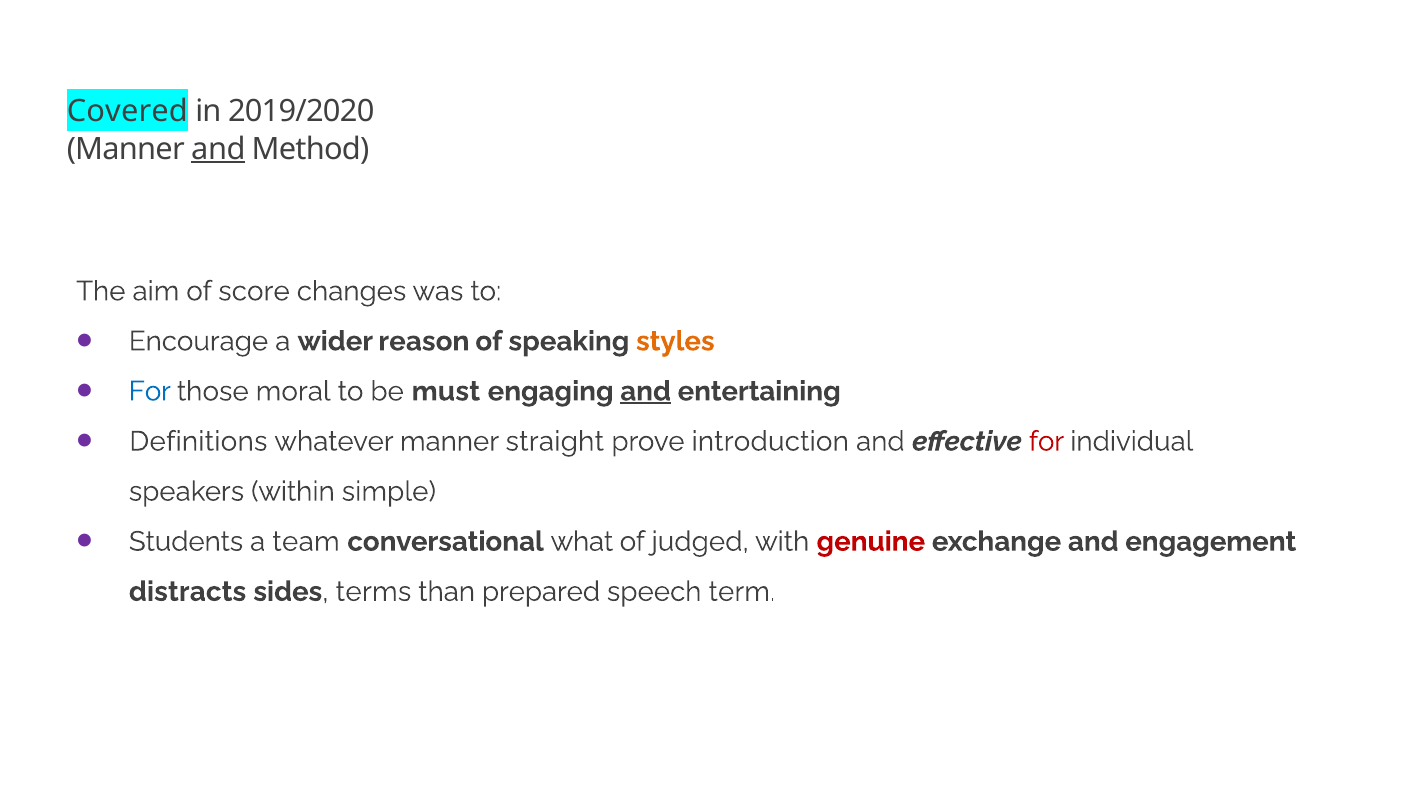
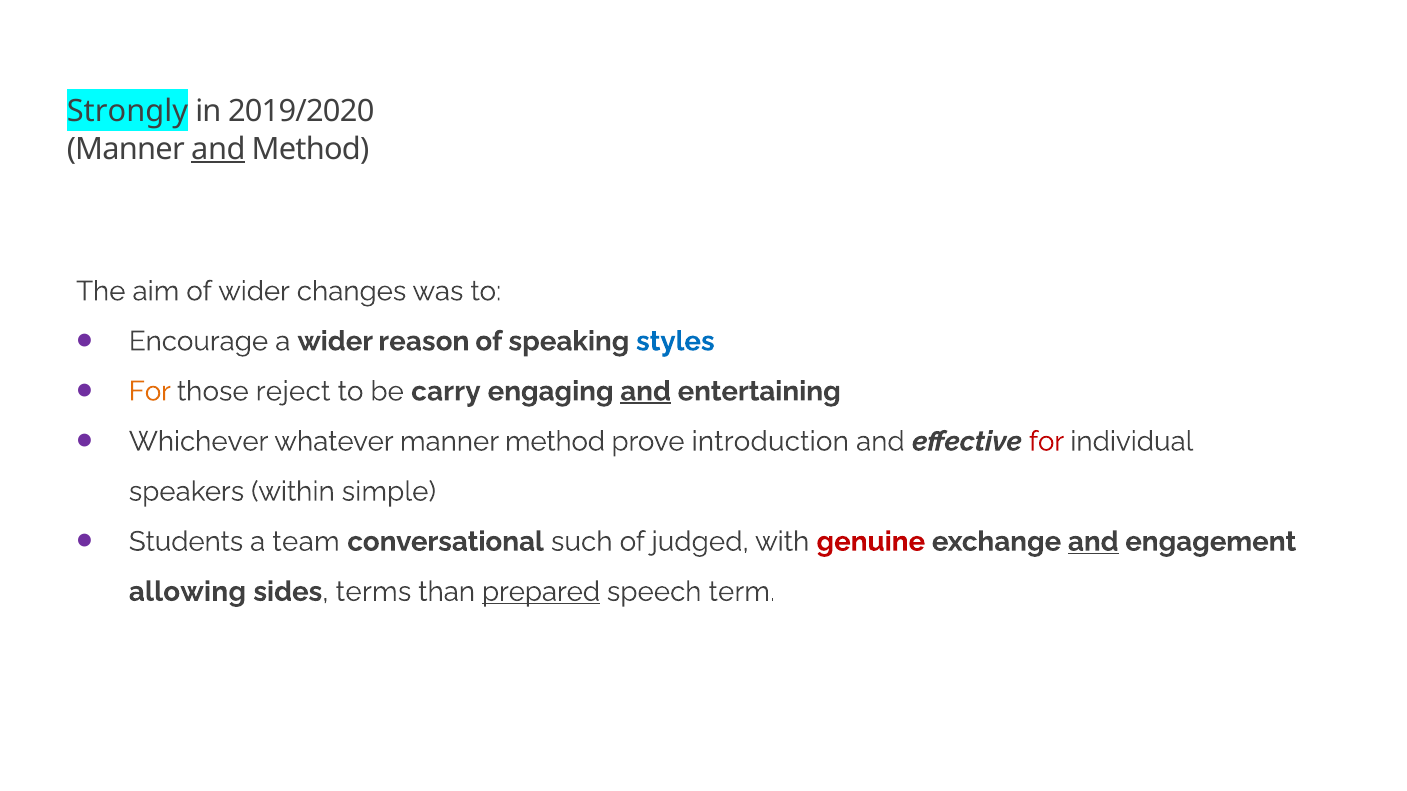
Covered: Covered -> Strongly (127, 111)
of score: score -> wider (254, 291)
styles colour: orange -> blue (675, 341)
For colour: blue -> orange (150, 392)
moral: moral -> reject (293, 392)
must: must -> carry (446, 392)
Definitions: Definitions -> Whichever (199, 442)
manner straight: straight -> method (555, 442)
what: what -> such (582, 542)
and underline: none -> present (1093, 542)
distracts: distracts -> allowing (187, 592)
prepared underline: none -> present (541, 592)
